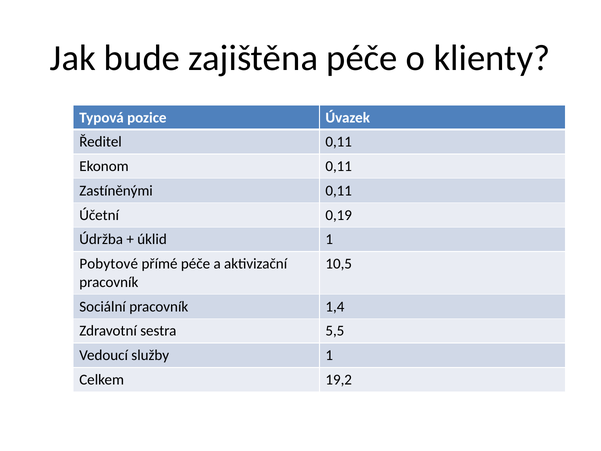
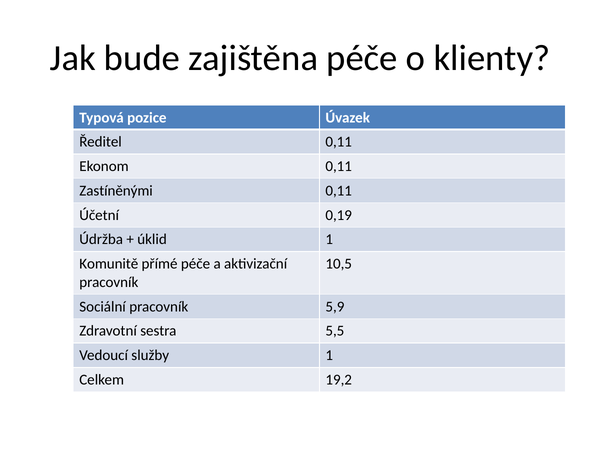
Pobytové: Pobytové -> Komunitě (109, 264)
1,4: 1,4 -> 5,9 (335, 306)
